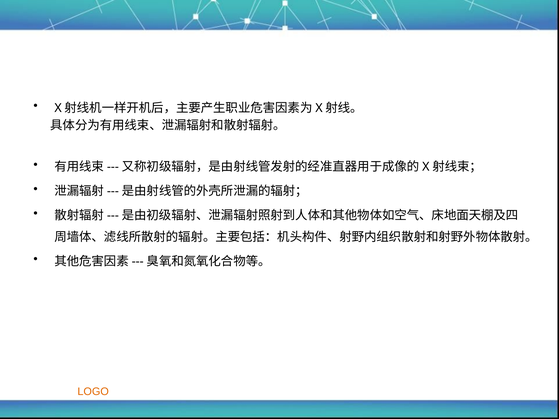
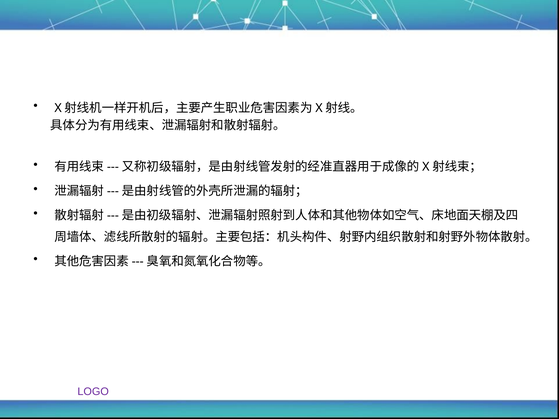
LOGO colour: orange -> purple (93, 392)
